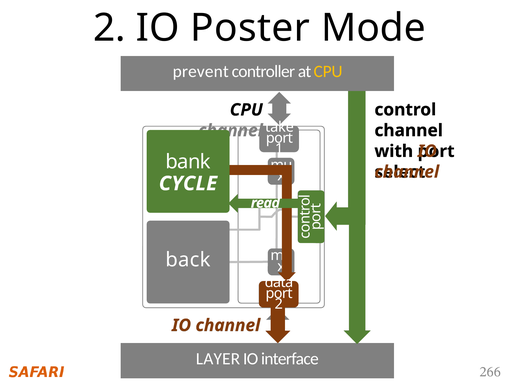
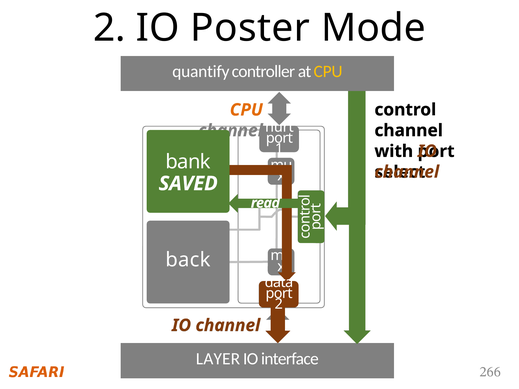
prevent: prevent -> quantify (201, 72)
CPU colour: black -> orange (246, 110)
take: take -> hurt (279, 127)
CYCLE: CYCLE -> SAVED (188, 184)
